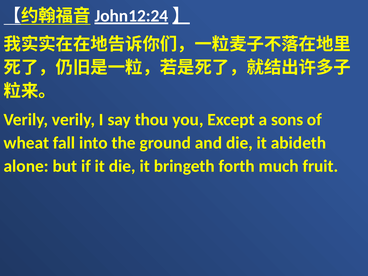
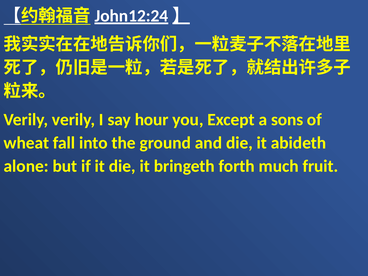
thou: thou -> hour (152, 120)
